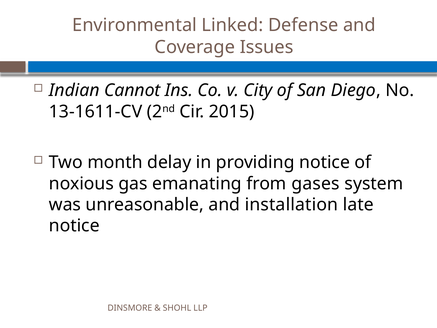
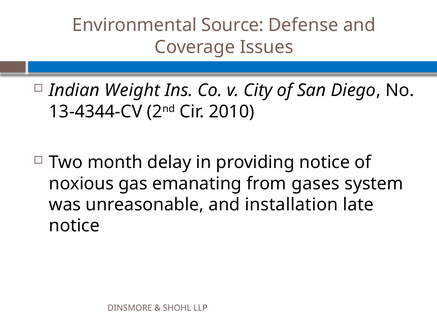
Linked: Linked -> Source (233, 25)
Cannot: Cannot -> Weight (132, 90)
13-1611-CV: 13-1611-CV -> 13-4344-CV (96, 112)
2015: 2015 -> 2010 (232, 112)
